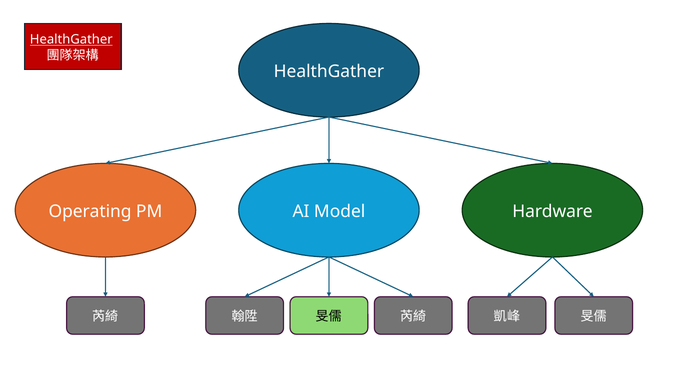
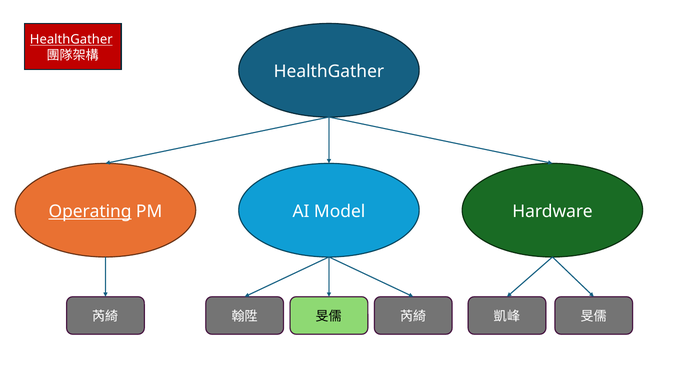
Operating underline: none -> present (90, 211)
